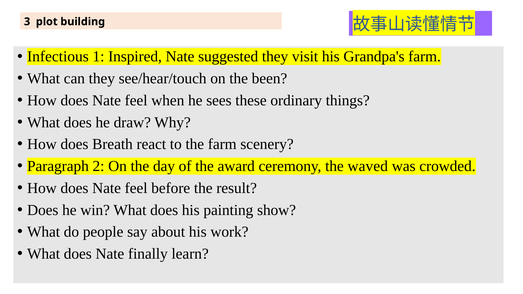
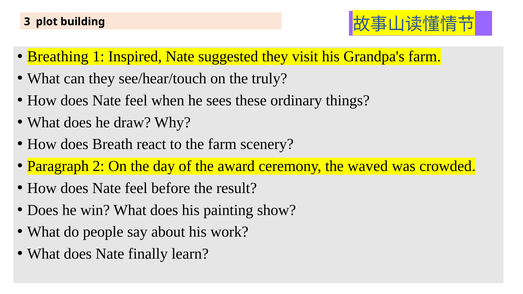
Infectious: Infectious -> Breathing (58, 57)
been: been -> truly (269, 79)
